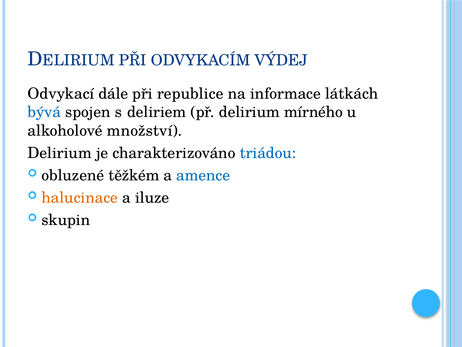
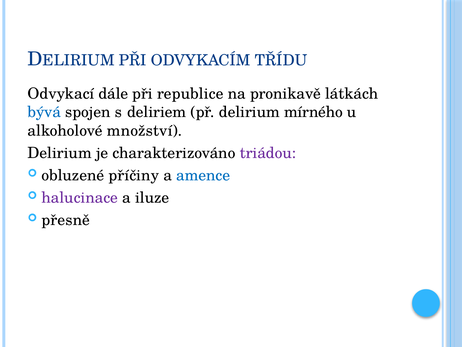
VÝDEJ: VÝDEJ -> TŘÍDU (281, 60)
informace: informace -> pronikavě (286, 93)
triádou colour: blue -> purple (268, 153)
těžkém: těžkém -> příčiny (134, 175)
halucinace colour: orange -> purple (80, 197)
skupin: skupin -> přesně (66, 220)
